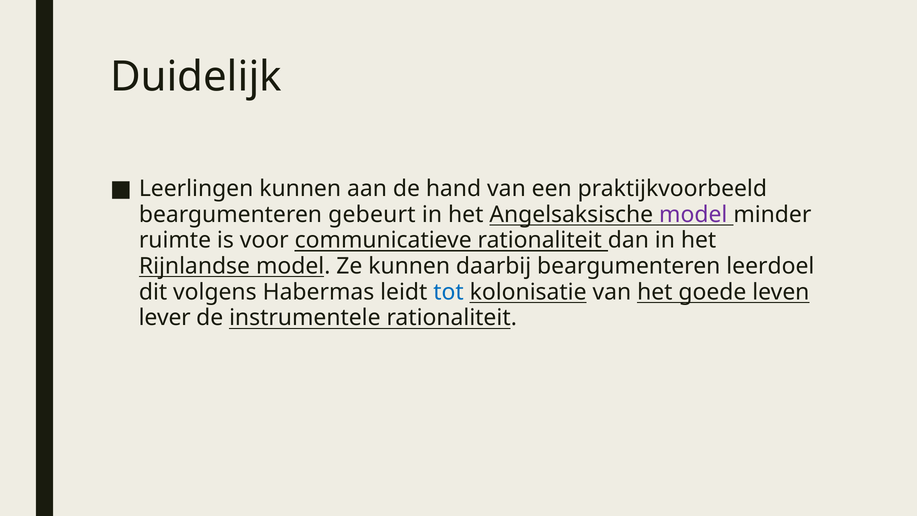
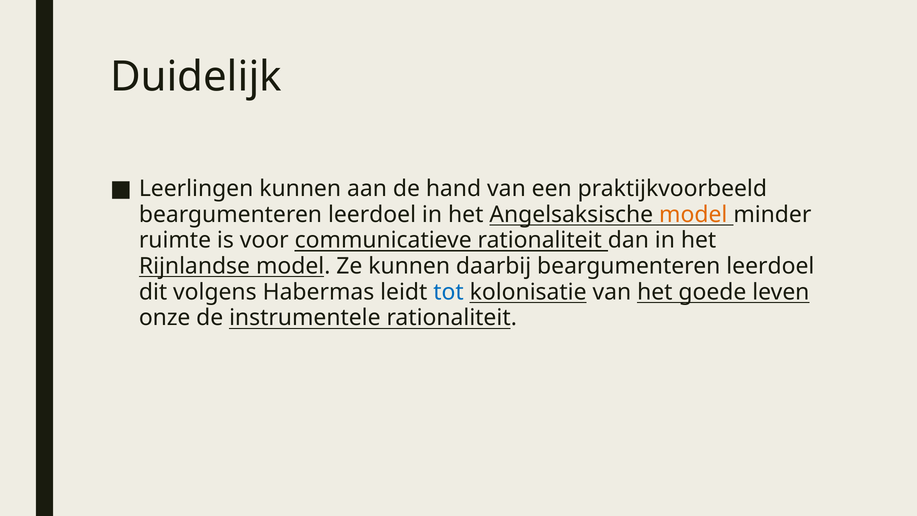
gebeurt: gebeurt -> leerdoel (372, 214)
model colour: purple -> orange (693, 214)
lever: lever -> onze (165, 318)
